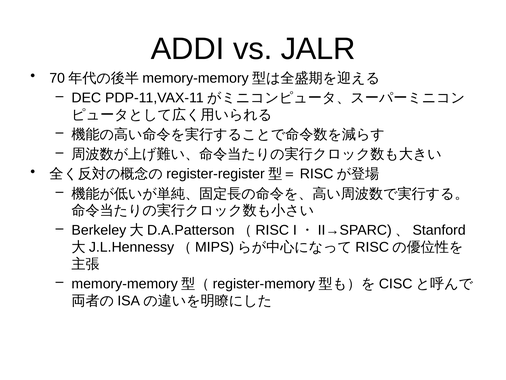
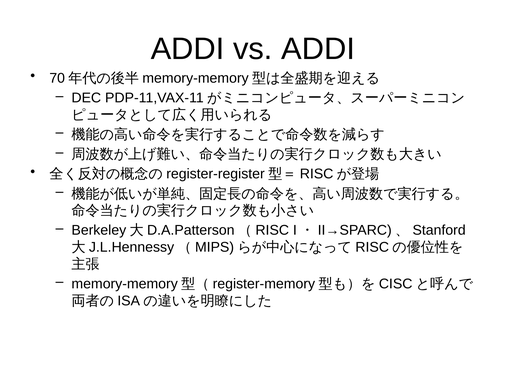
vs JALR: JALR -> ADDI (318, 49)
